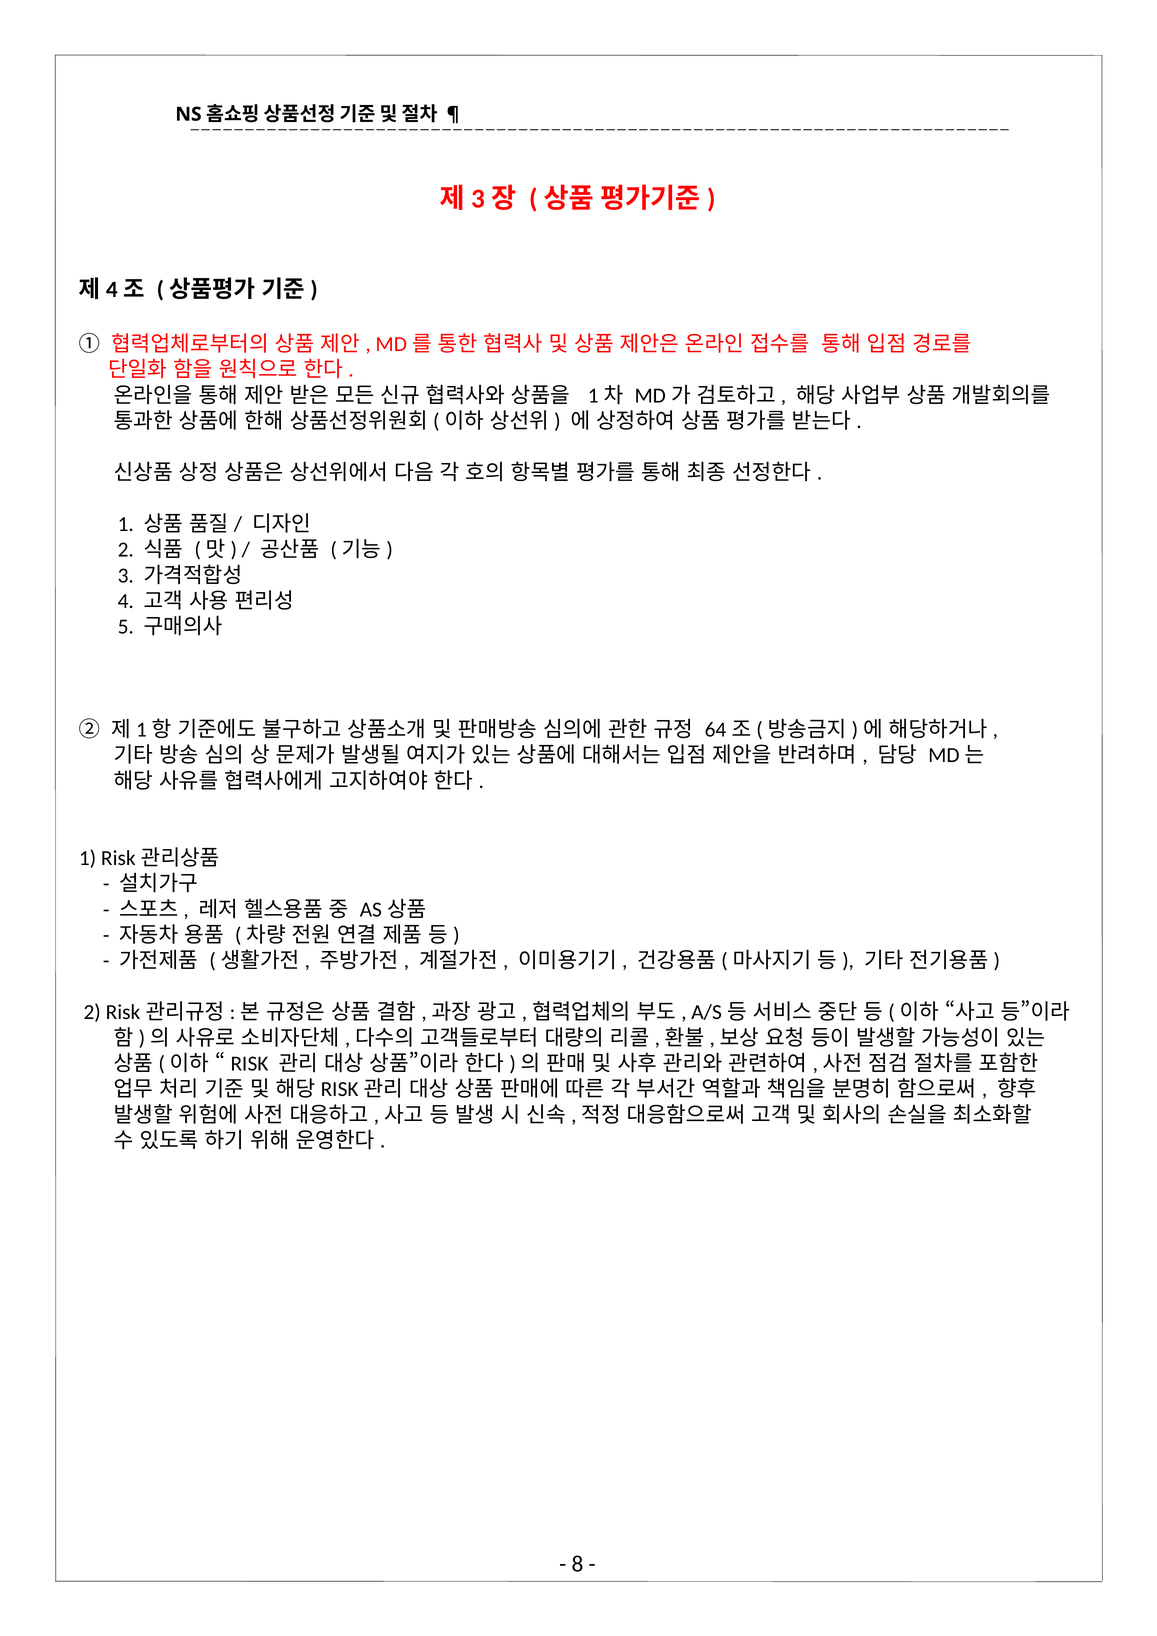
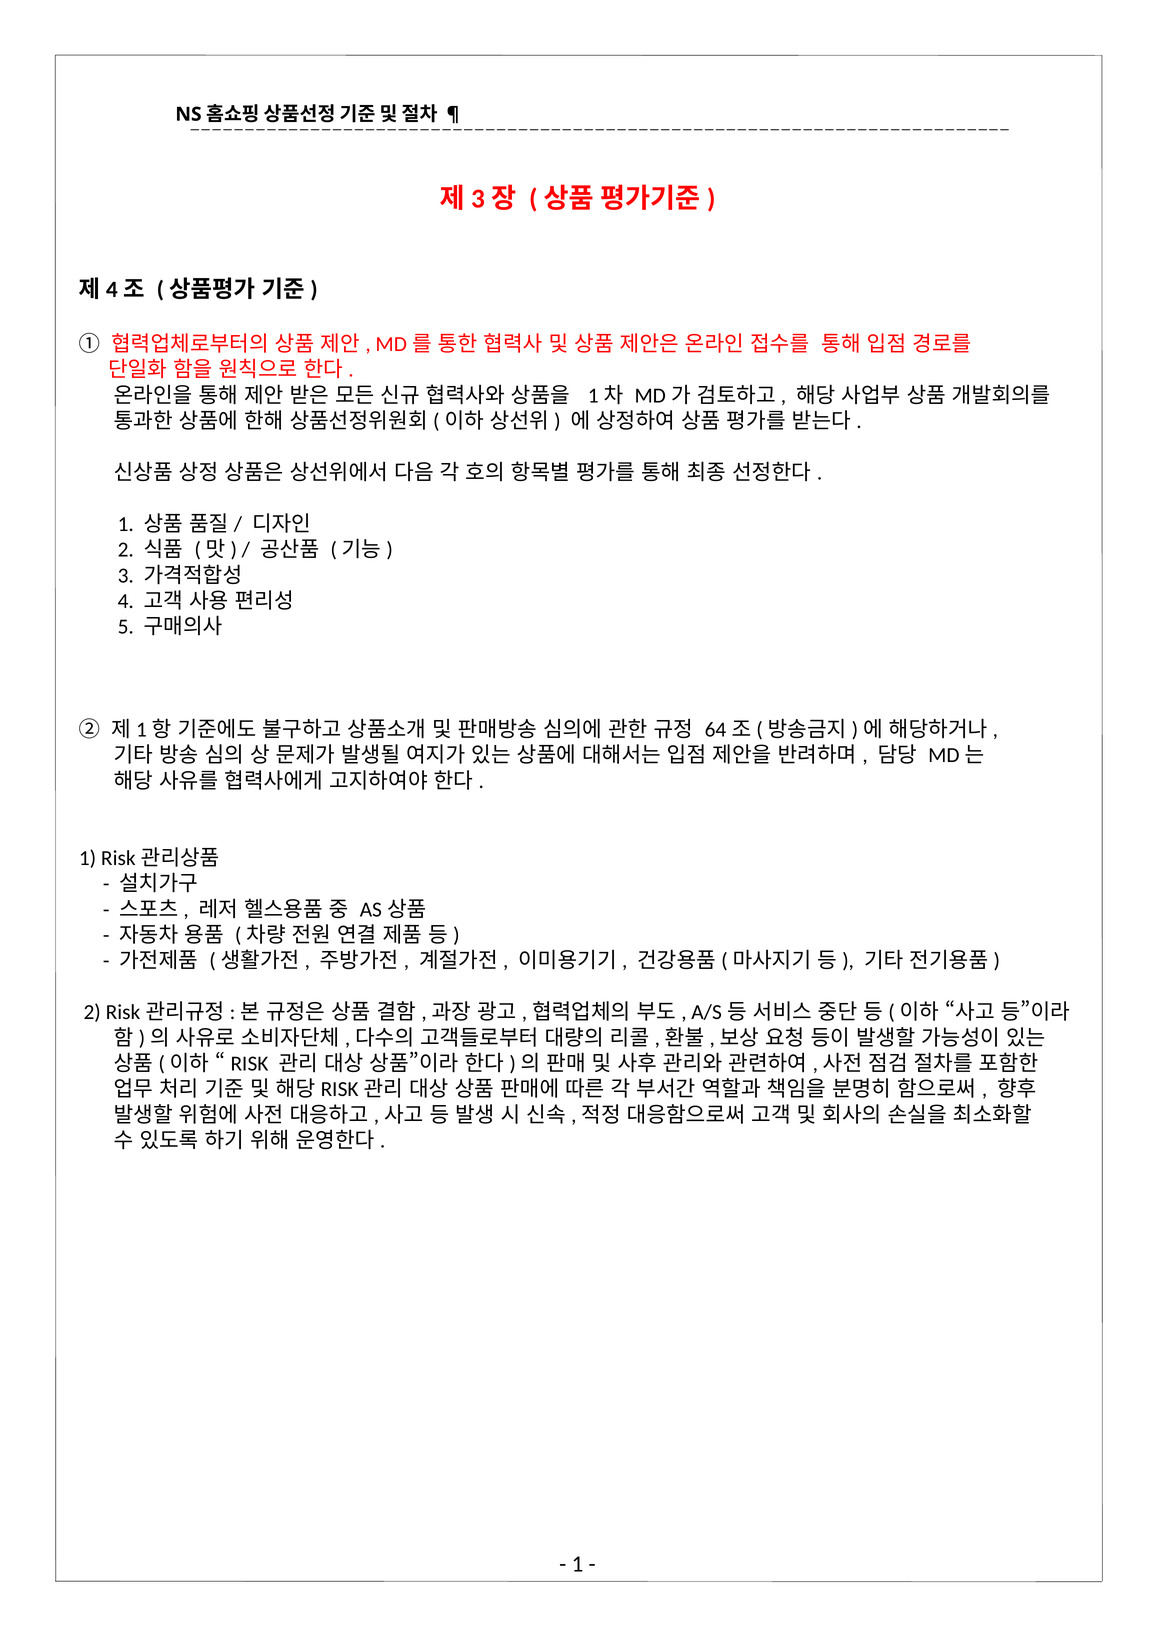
8: 8 -> 1 (577, 1564)
